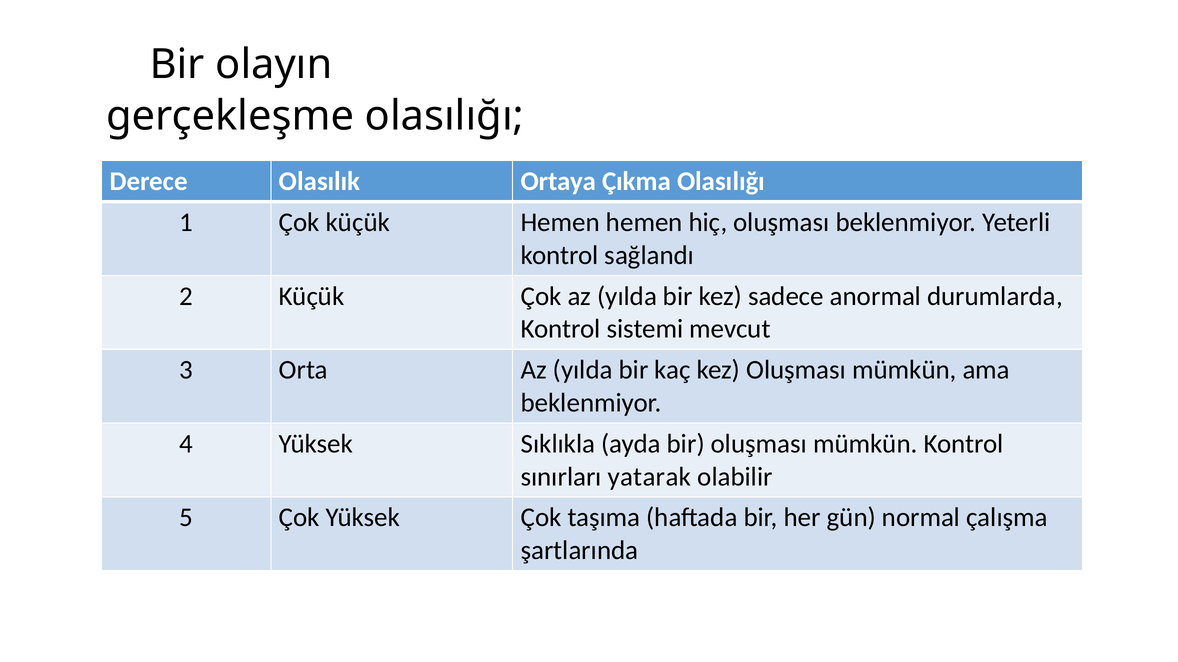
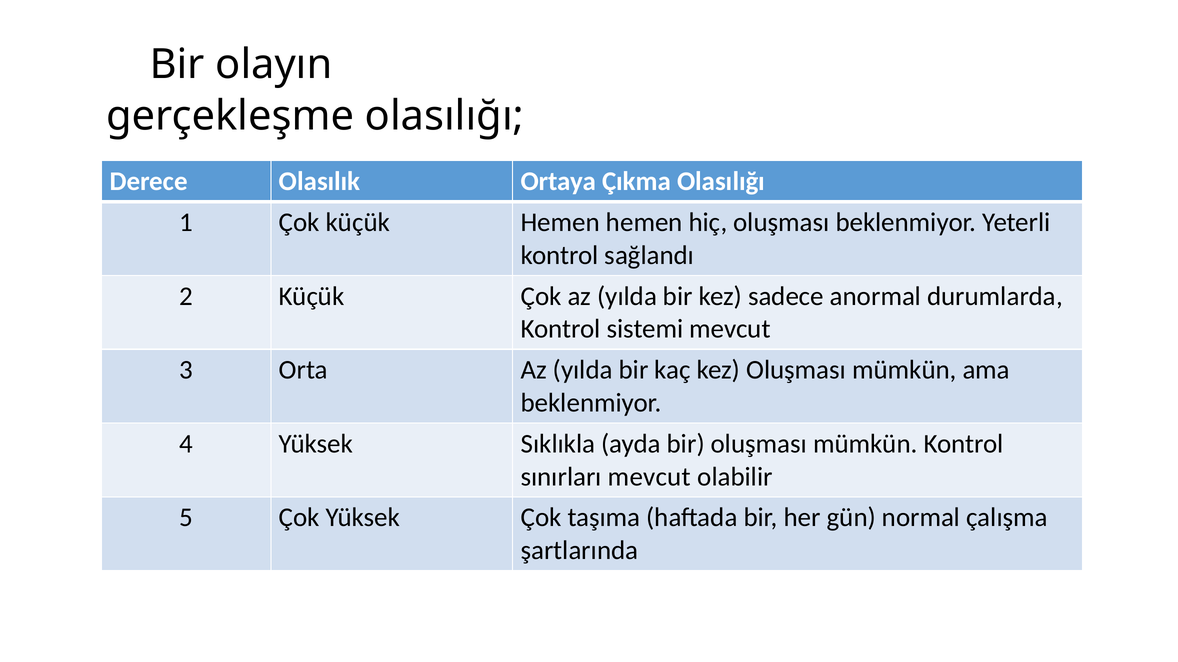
sınırları yatarak: yatarak -> mevcut (649, 477)
